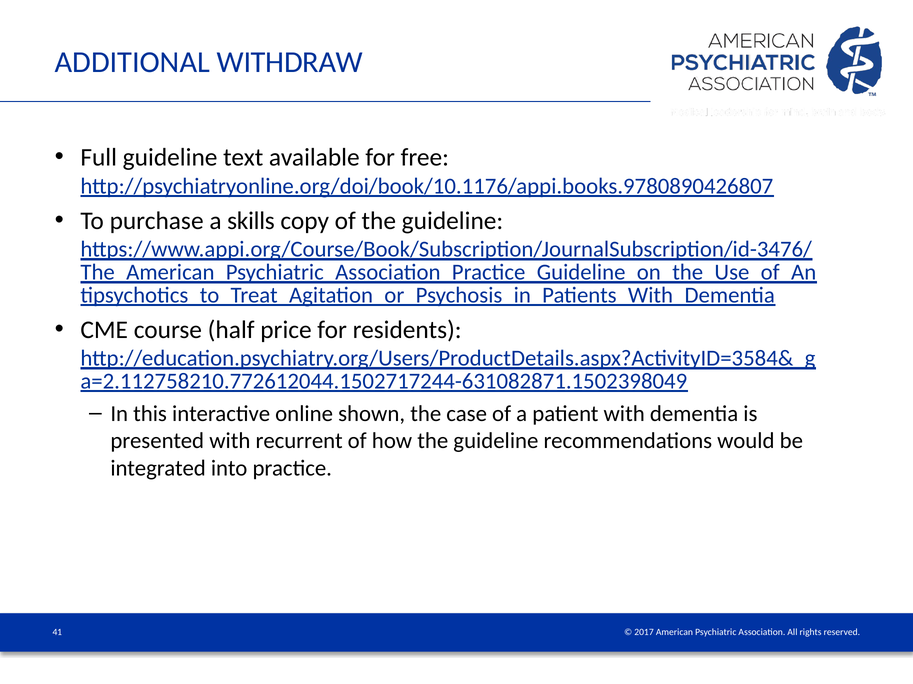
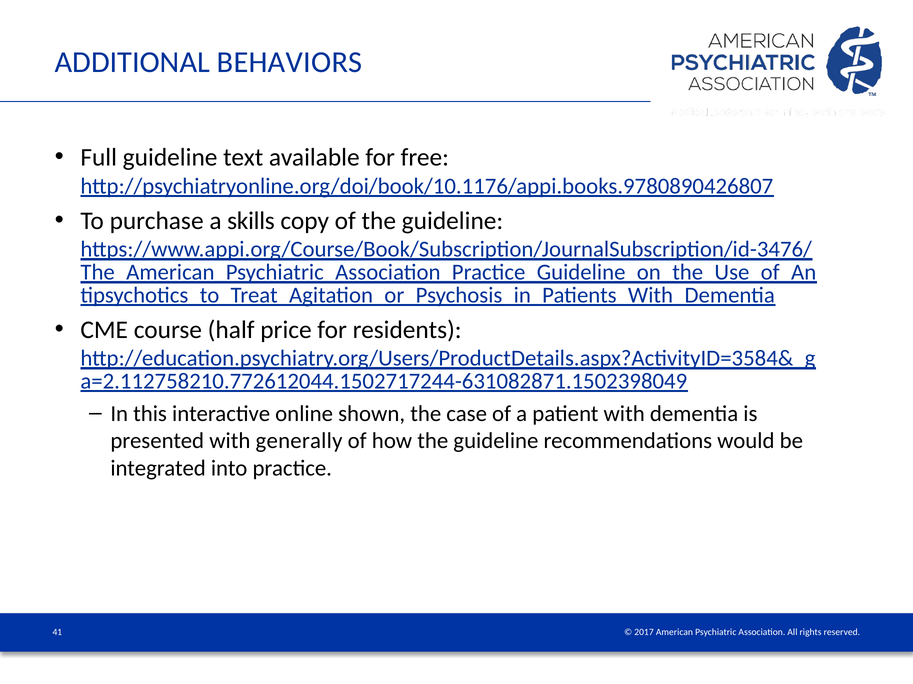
WITHDRAW: WITHDRAW -> BEHAVIORS (290, 62)
recurrent: recurrent -> generally (299, 441)
